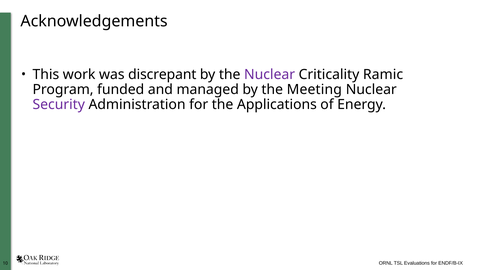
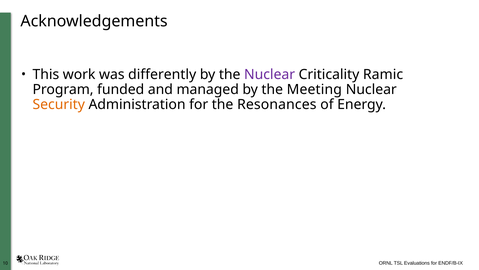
discrepant: discrepant -> differently (162, 74)
Security colour: purple -> orange (59, 104)
Applications: Applications -> Resonances (277, 104)
